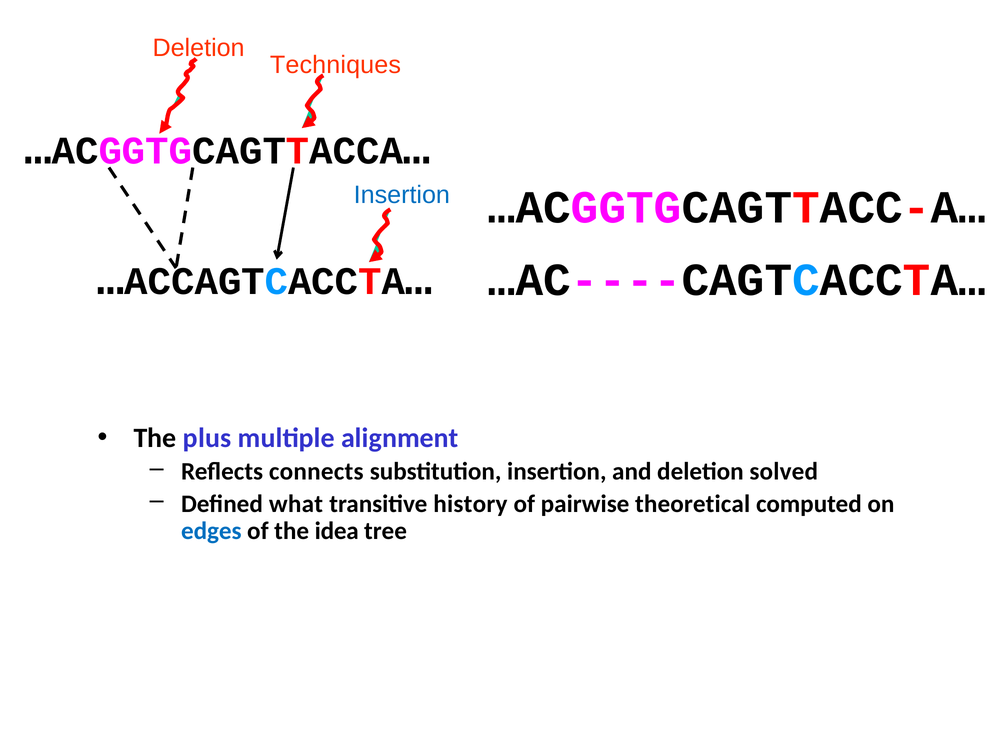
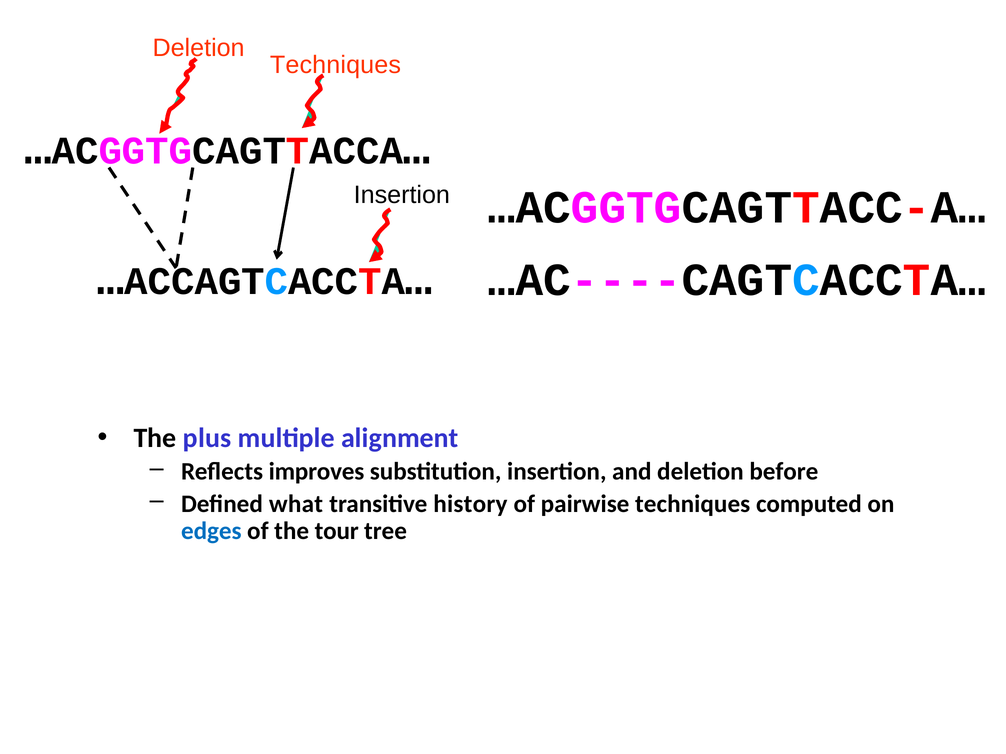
Insertion colour: blue -> black (402, 195)
connects: connects -> improves (316, 472)
solved: solved -> before (784, 472)
pairwise theoretical: theoretical -> techniques (693, 504)
idea: idea -> tour (337, 531)
